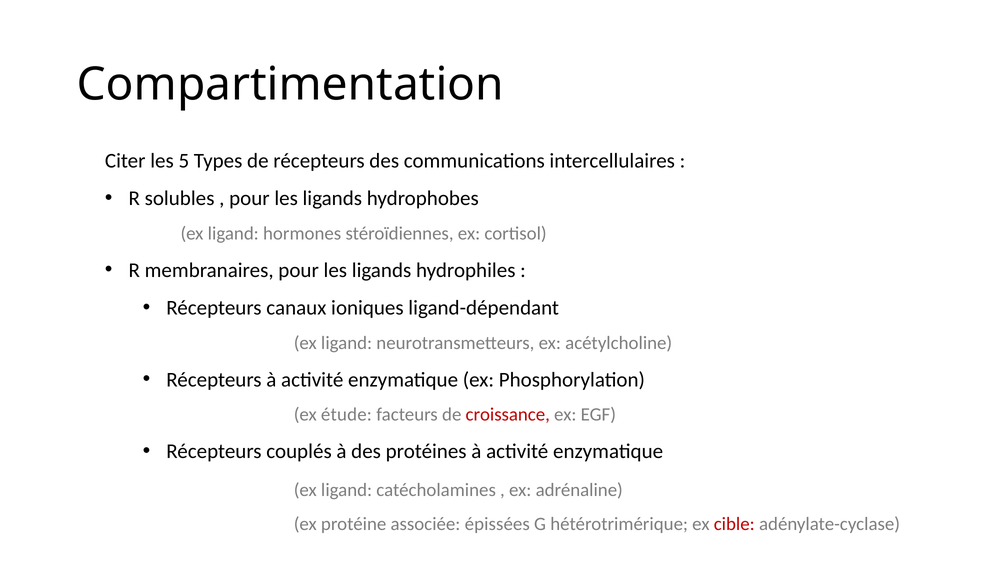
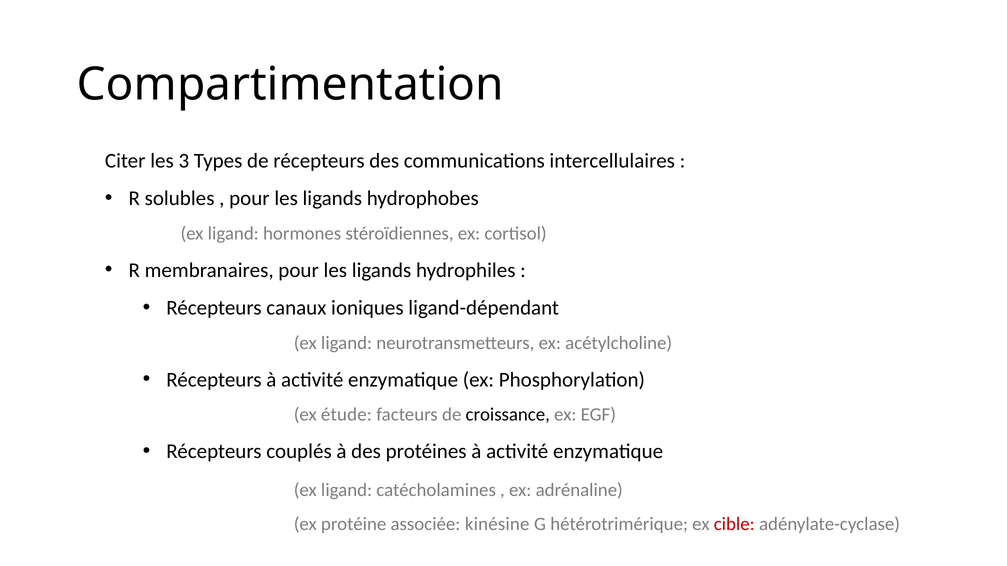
5: 5 -> 3 (184, 161)
croissance colour: red -> black (508, 415)
épissées: épissées -> kinésine (497, 525)
